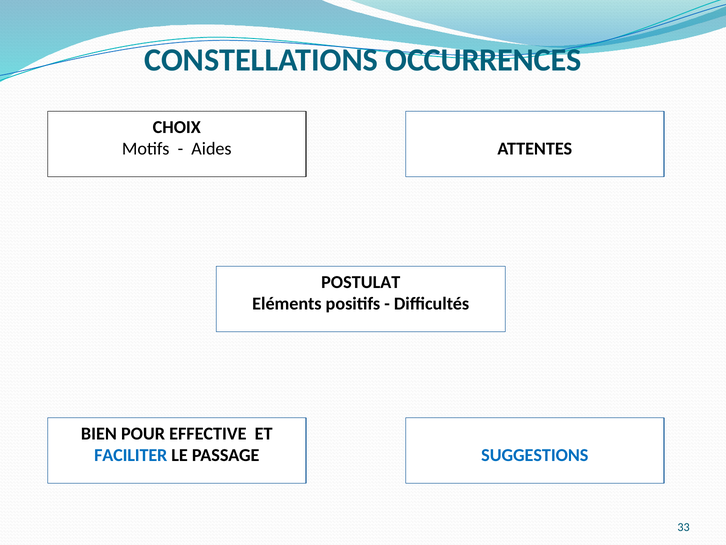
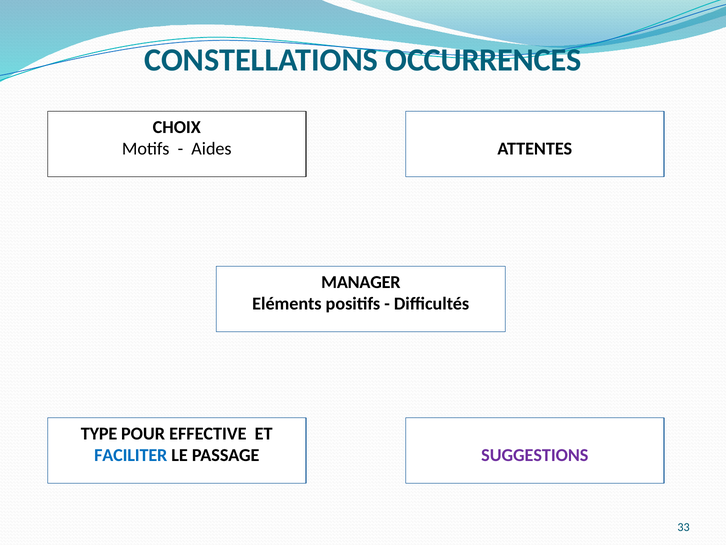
POSTULAT: POSTULAT -> MANAGER (361, 282)
BIEN: BIEN -> TYPE (99, 433)
SUGGESTIONS colour: blue -> purple (535, 455)
